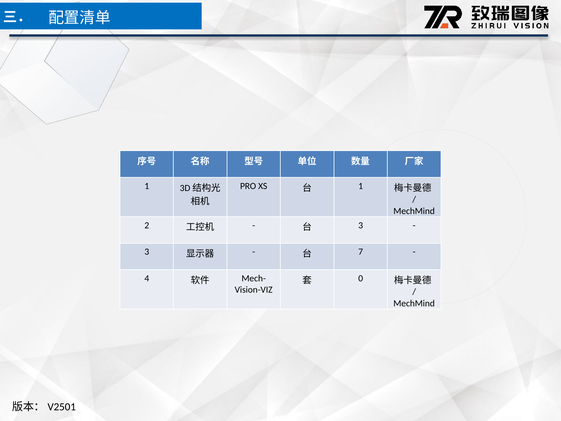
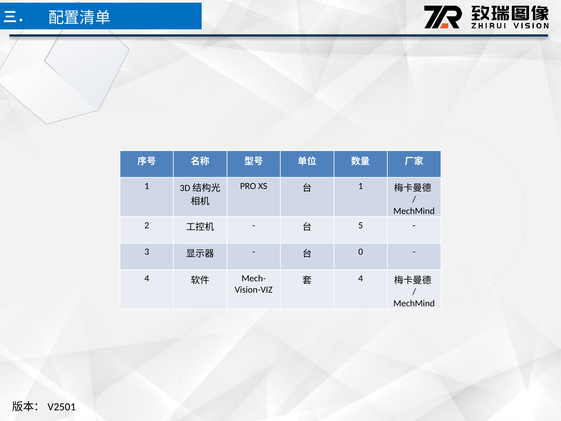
3: 3 -> 5 (361, 225)
7: 7 -> 0 (361, 252)
0: 0 -> 4 (361, 278)
